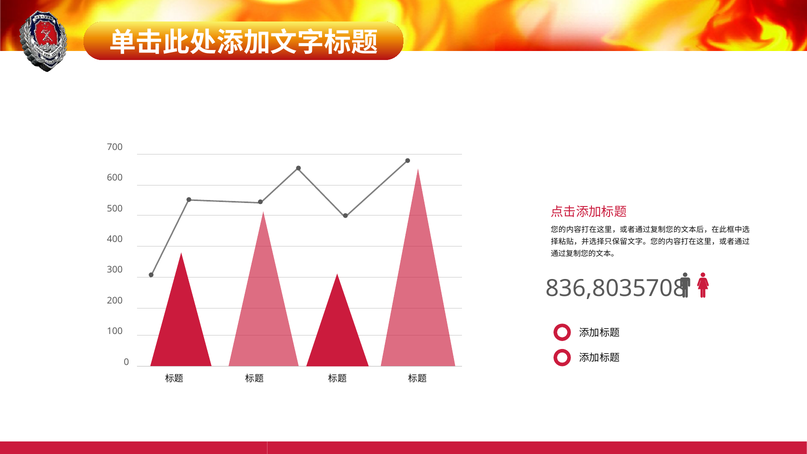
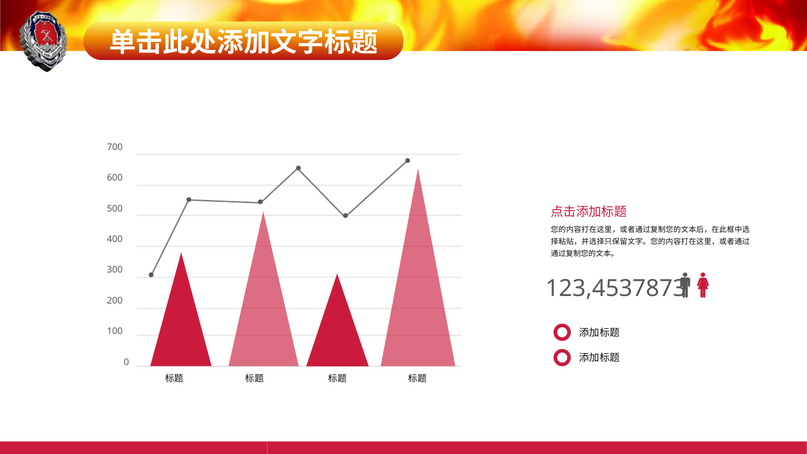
836,8035708: 836,8035708 -> 123,4537873 (616, 288)
